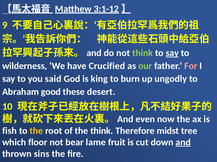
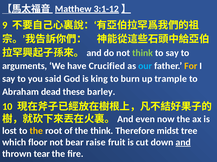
say underline: present -> none (172, 53)
wilderness: wilderness -> arguments (25, 66)
our colour: light green -> light blue (145, 66)
For colour: pink -> yellow (191, 66)
ungodly: ungodly -> trample (171, 79)
good: good -> dead (51, 92)
desert: desert -> barley (101, 92)
fish: fish -> lost (10, 131)
lame: lame -> raise (96, 143)
sins: sins -> tear (42, 154)
